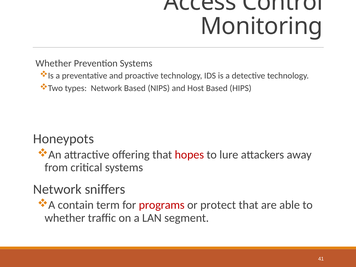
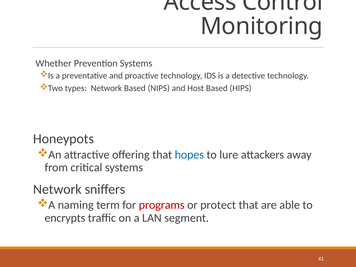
hopes colour: red -> blue (189, 155)
contain: contain -> naming (76, 205)
whether: whether -> encrypts (65, 218)
